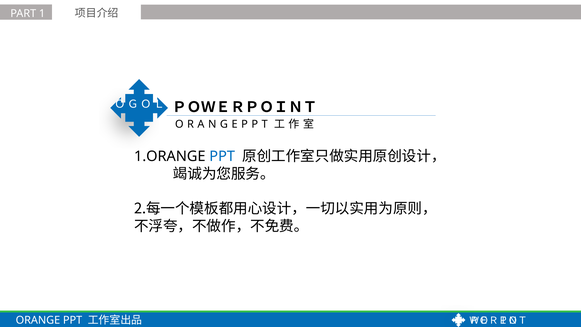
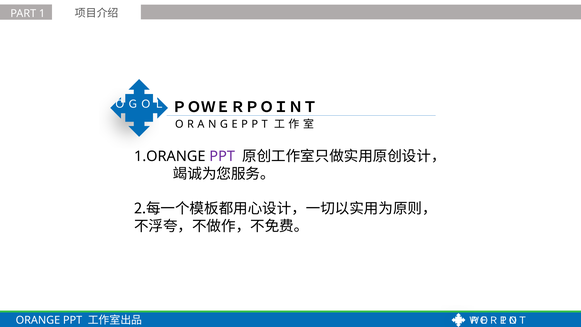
PPT colour: blue -> purple (222, 156)
